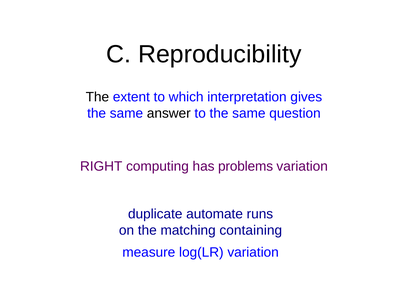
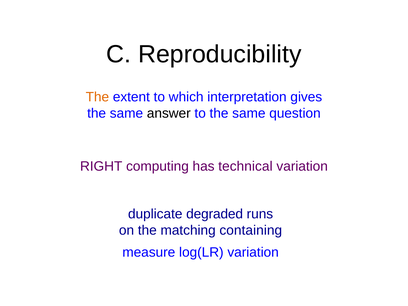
The colour: black -> orange (97, 97)
problems: problems -> technical (245, 166)
automate: automate -> degraded (215, 214)
